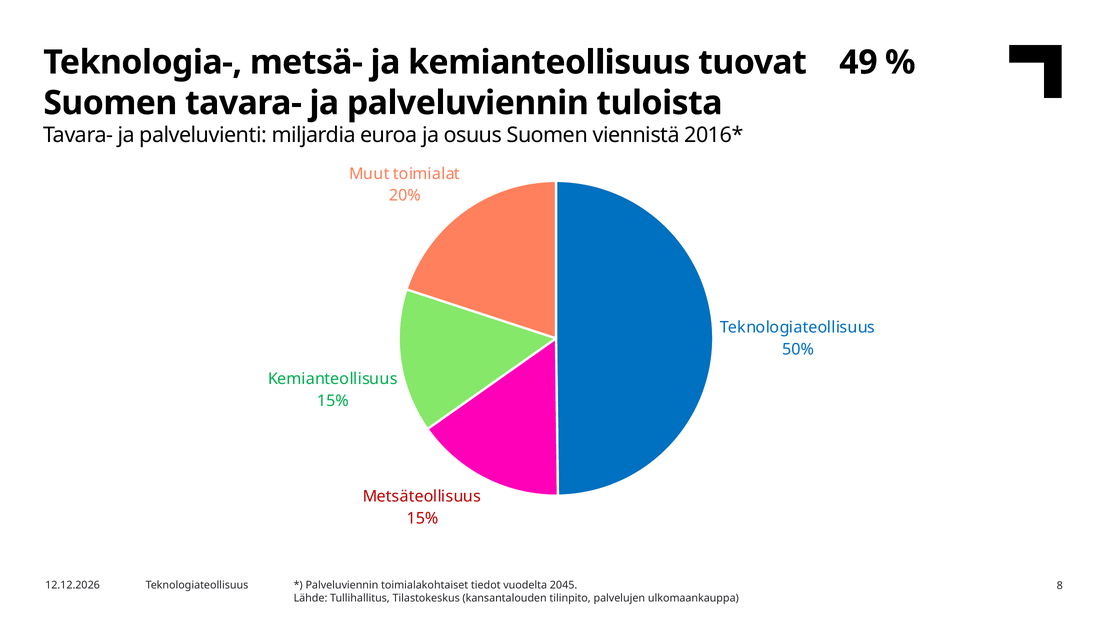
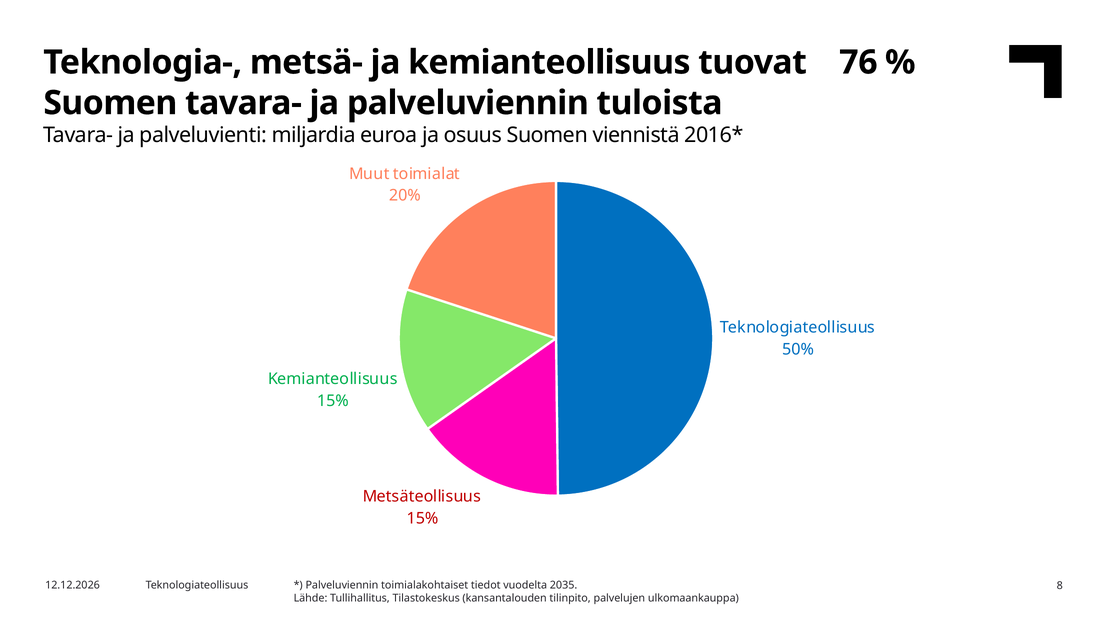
49: 49 -> 76 (858, 62)
2045: 2045 -> 2035 (564, 585)
